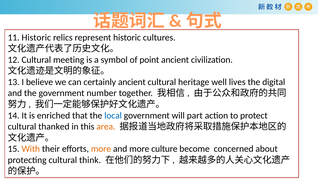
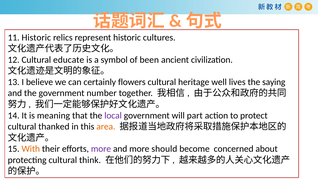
meeting: meeting -> educate (69, 60)
point: point -> been (149, 60)
certainly ancient: ancient -> flowers (132, 82)
digital: digital -> saying (274, 82)
enriched: enriched -> meaning (53, 115)
local colour: blue -> purple (113, 115)
more colour: orange -> purple (101, 149)
culture: culture -> should (164, 149)
